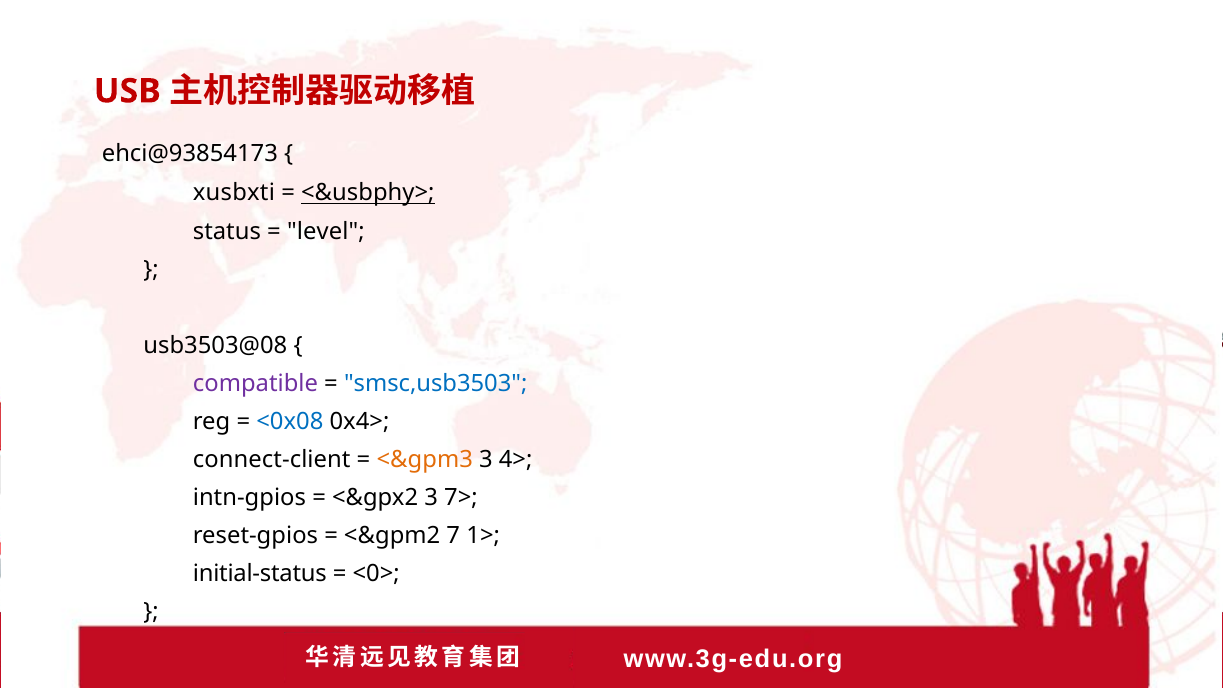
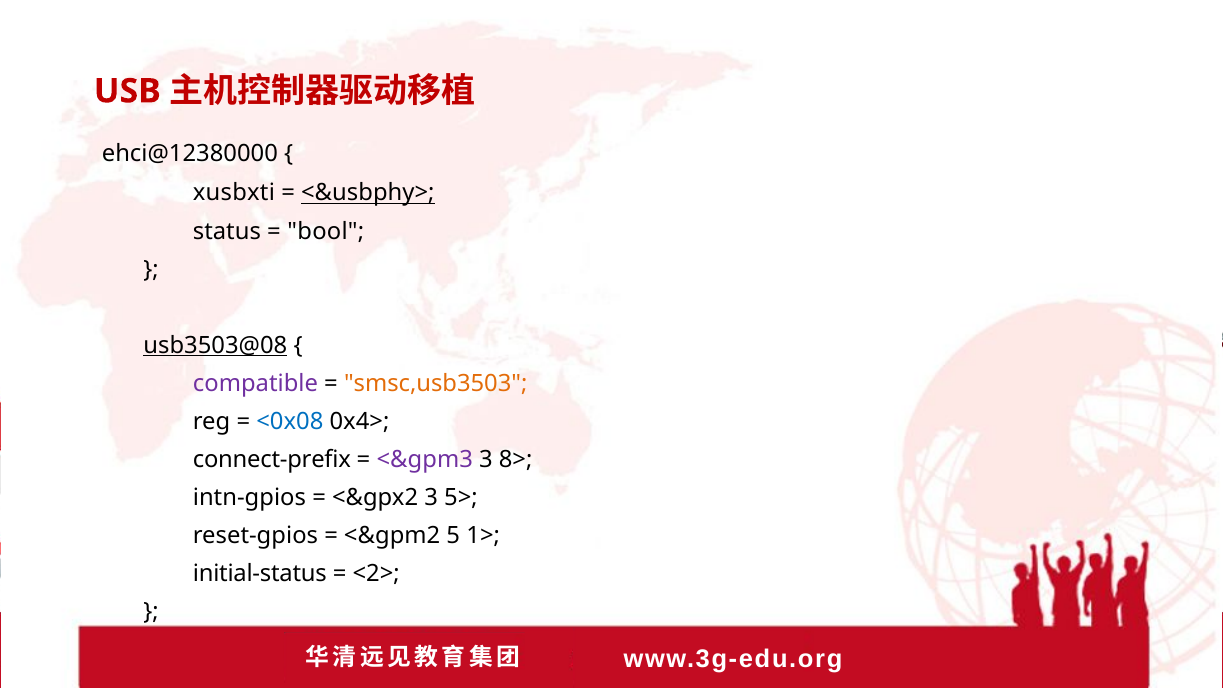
ehci@93854173: ehci@93854173 -> ehci@12380000 (190, 154)
level: level -> bool (326, 231)
usb3503@08 underline: none -> present (215, 345)
smsc,usb3503 colour: blue -> orange (436, 384)
connect-client: connect-client -> connect-prefix (272, 460)
<&gpm3 colour: orange -> purple (425, 460)
4>: 4> -> 8> (516, 460)
7>: 7> -> 5> (461, 498)
7: 7 -> 5 (453, 536)
<0>: <0> -> <2> (376, 574)
